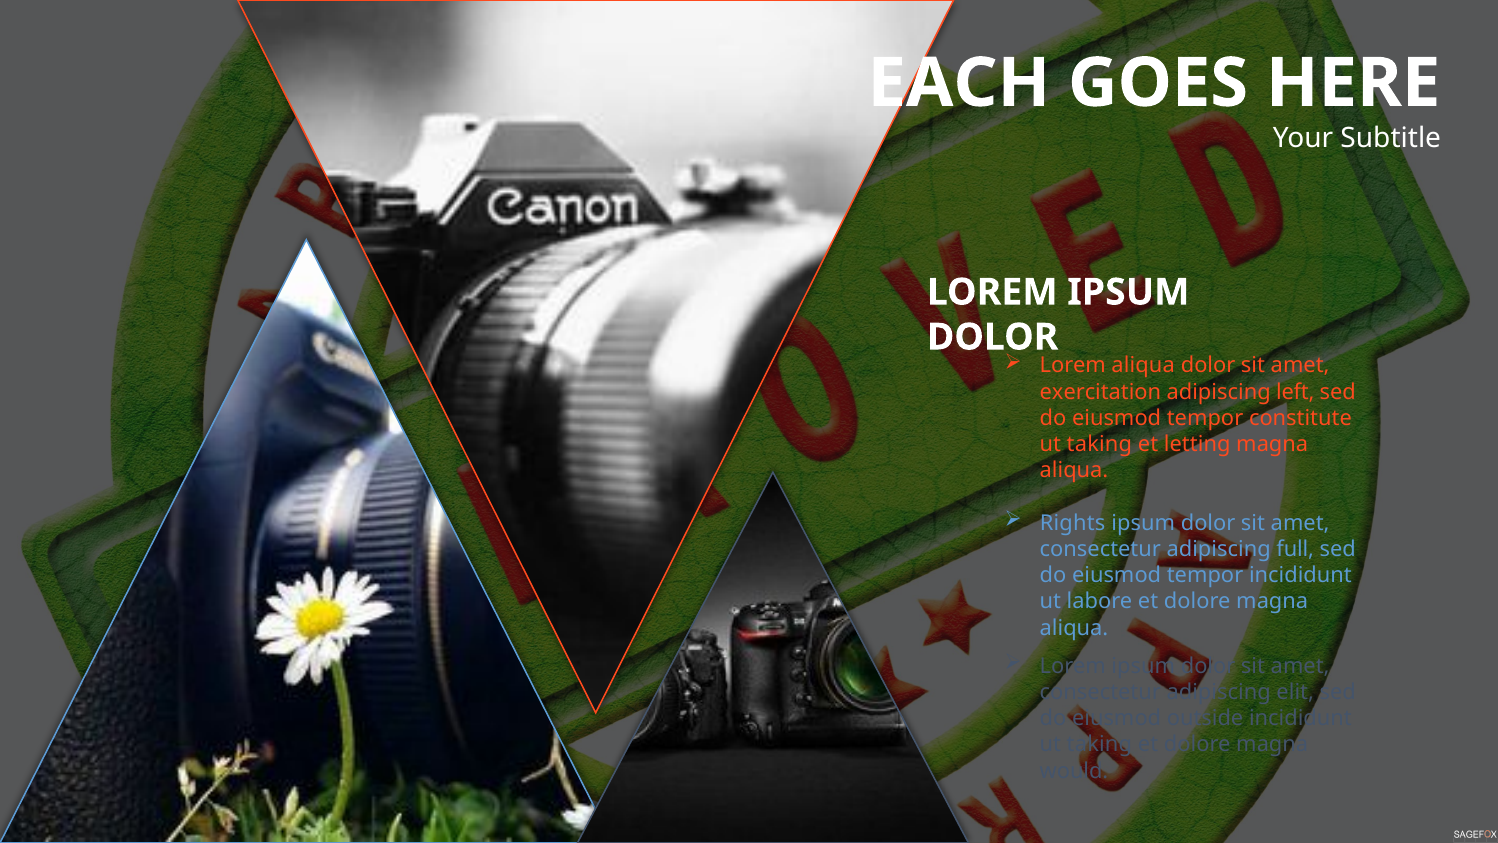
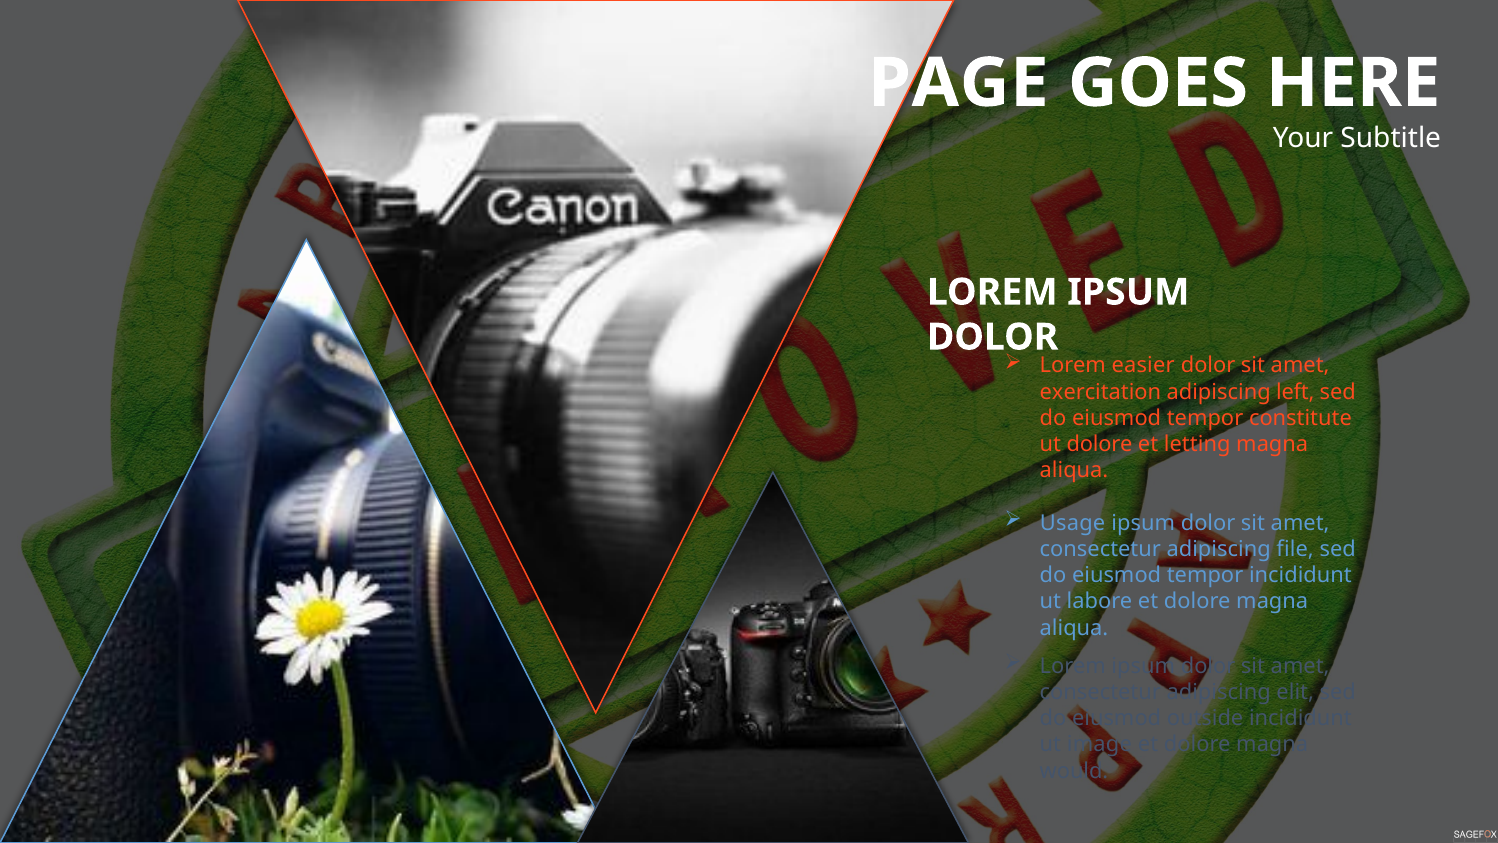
EACH: EACH -> PAGE (958, 83)
Lorem aliqua: aliqua -> easier (1143, 365)
taking: taking -> dolore (1100, 444)
Rights: Rights -> Usage (1073, 523)
full: full -> file (1295, 549)
taking: taking -> image (1099, 744)
